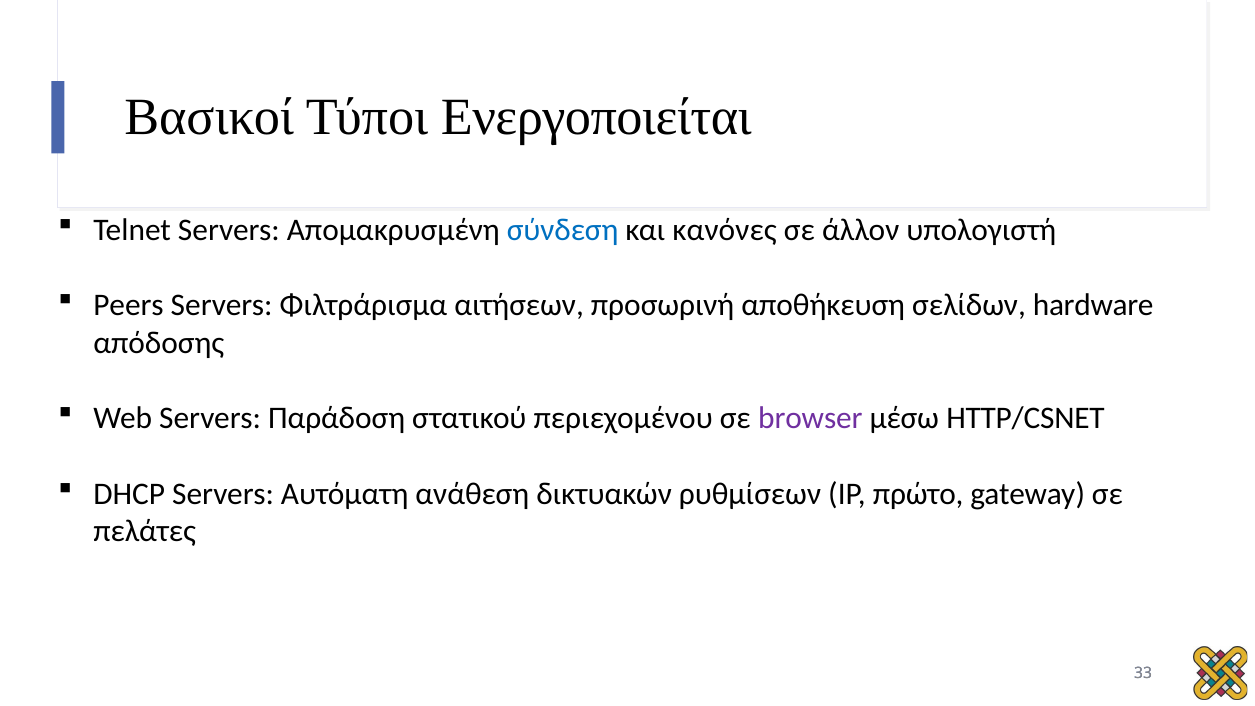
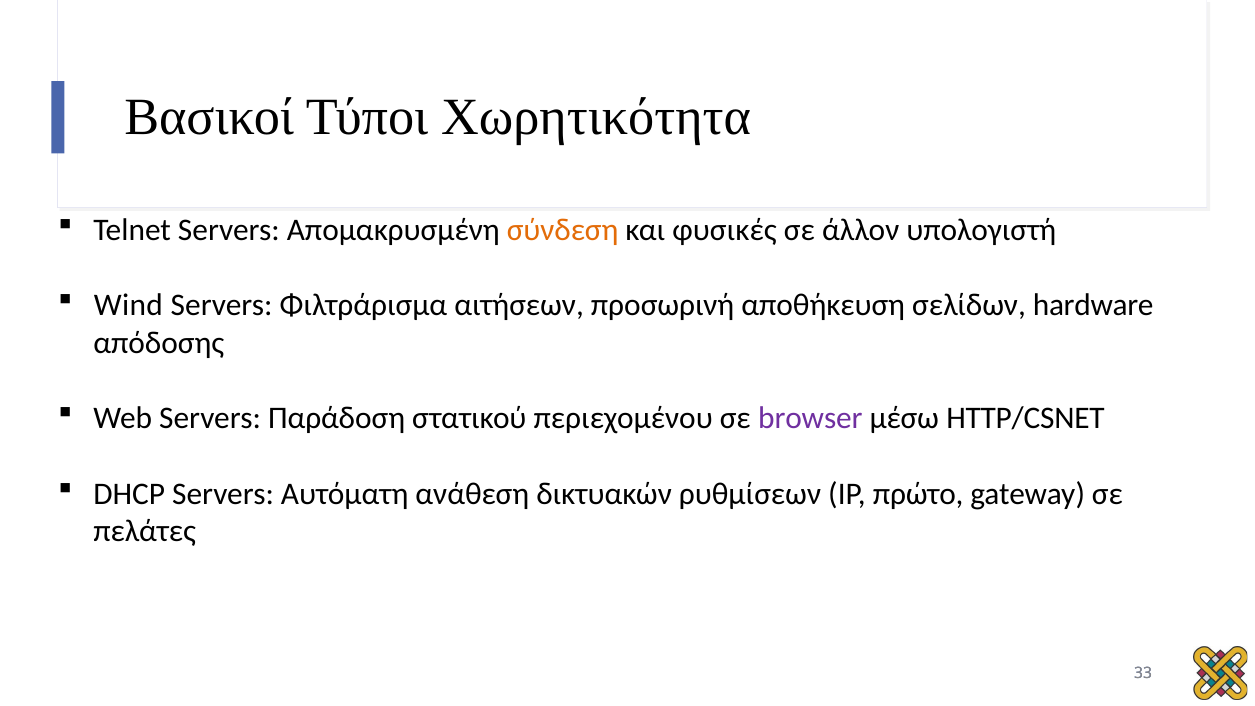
Ενεργοποιείται: Ενεργοποιείται -> Χωρητικότητα (596, 117)
σύνδεση colour: blue -> orange (563, 230)
κανόνες: κανόνες -> φυσικές (725, 230)
Peers: Peers -> Wind (128, 305)
